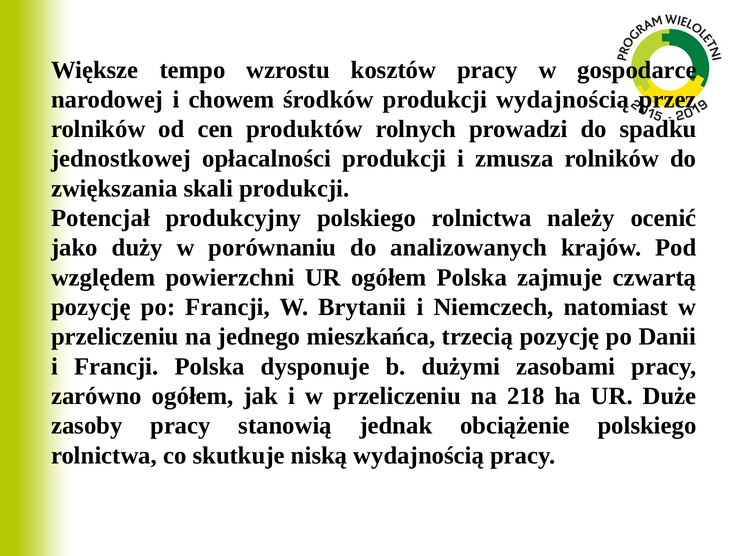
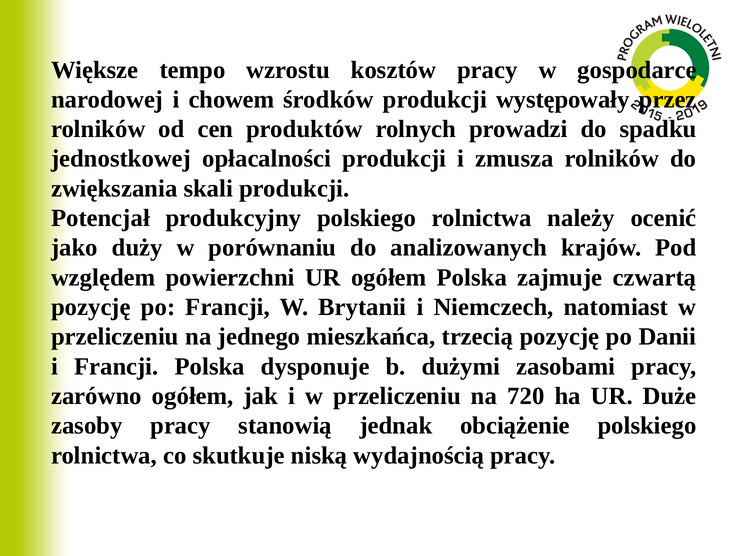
produkcji wydajnością: wydajnością -> występowały (563, 100)
218: 218 -> 720 (526, 396)
